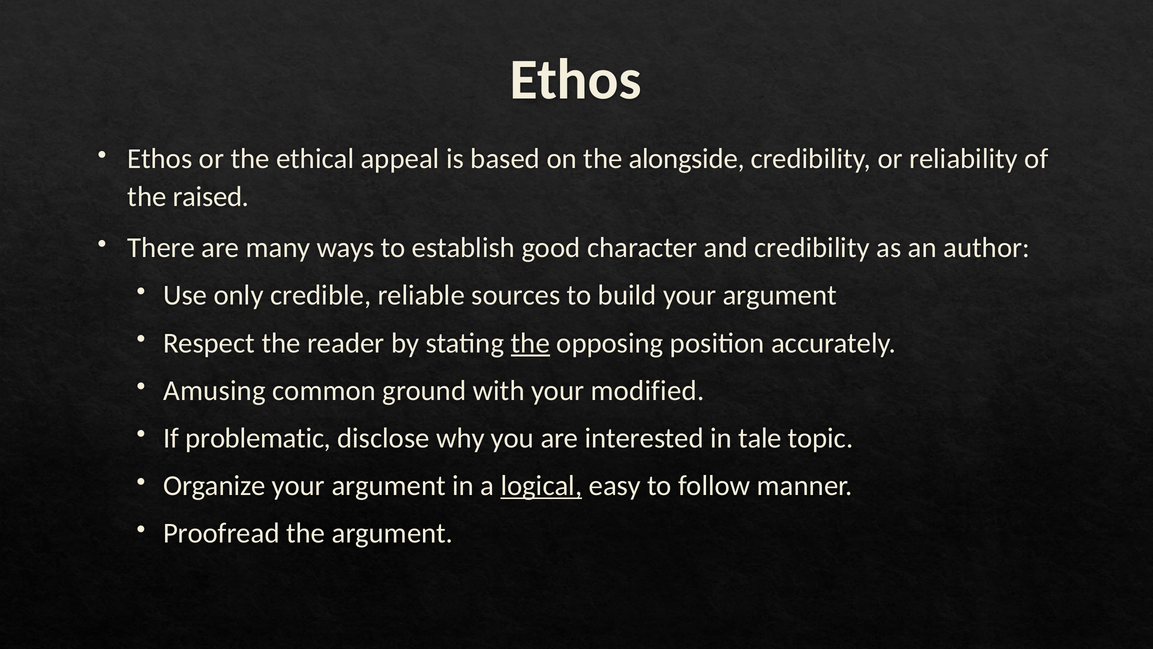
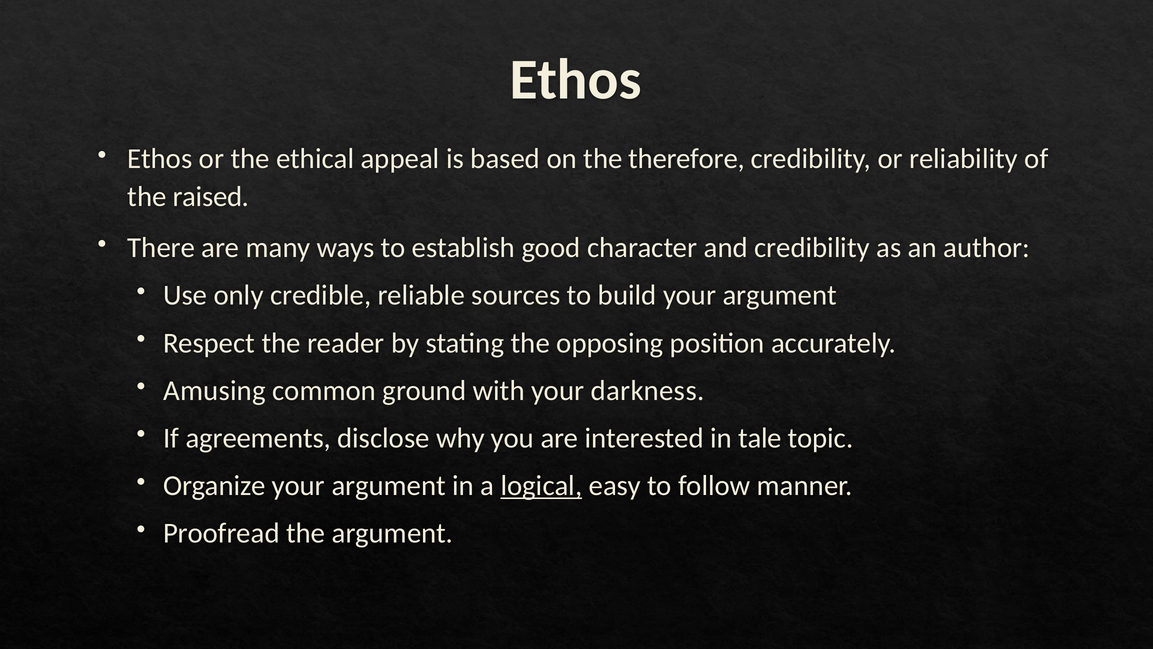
alongside: alongside -> therefore (687, 159)
the underline: present -> none (530, 343)
modified: modified -> darkness (648, 390)
problematic: problematic -> agreements (258, 438)
